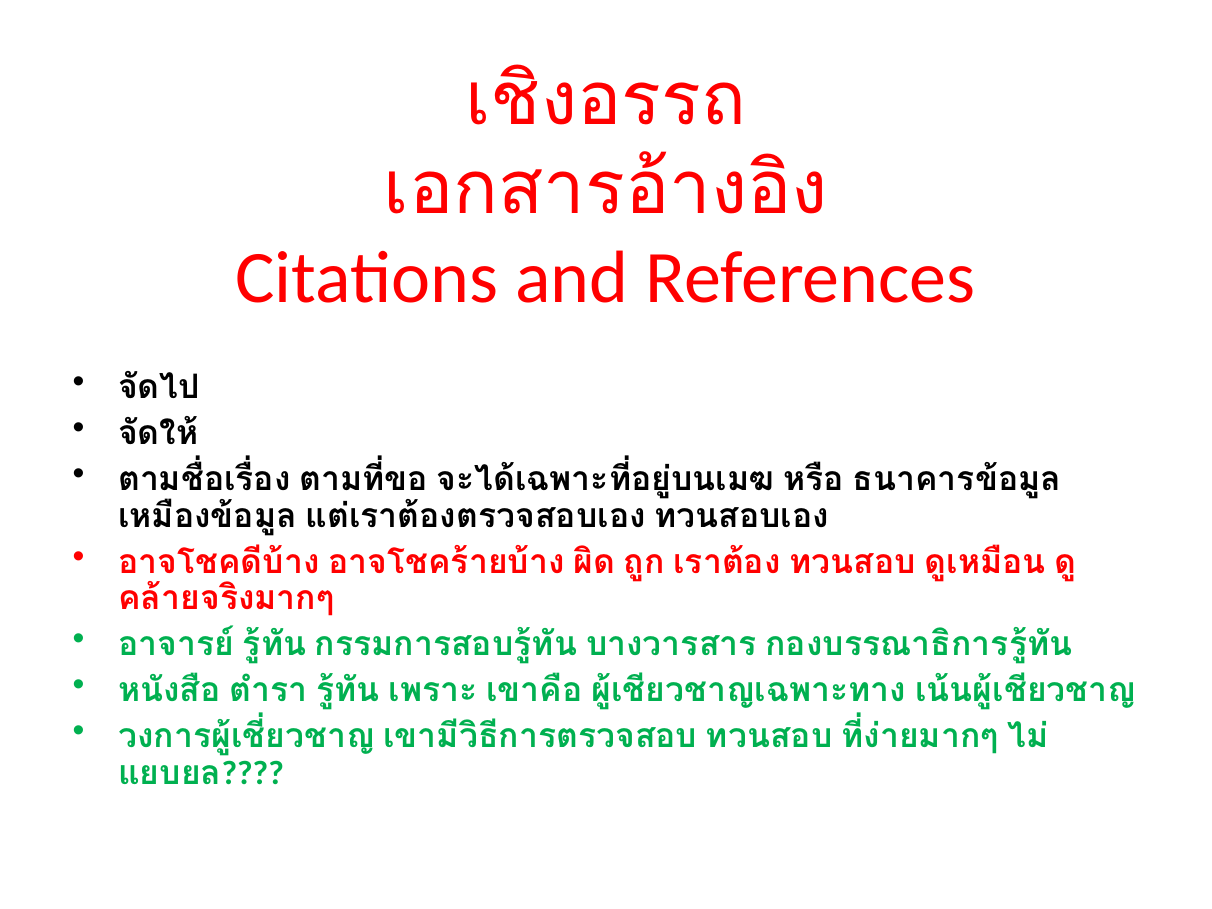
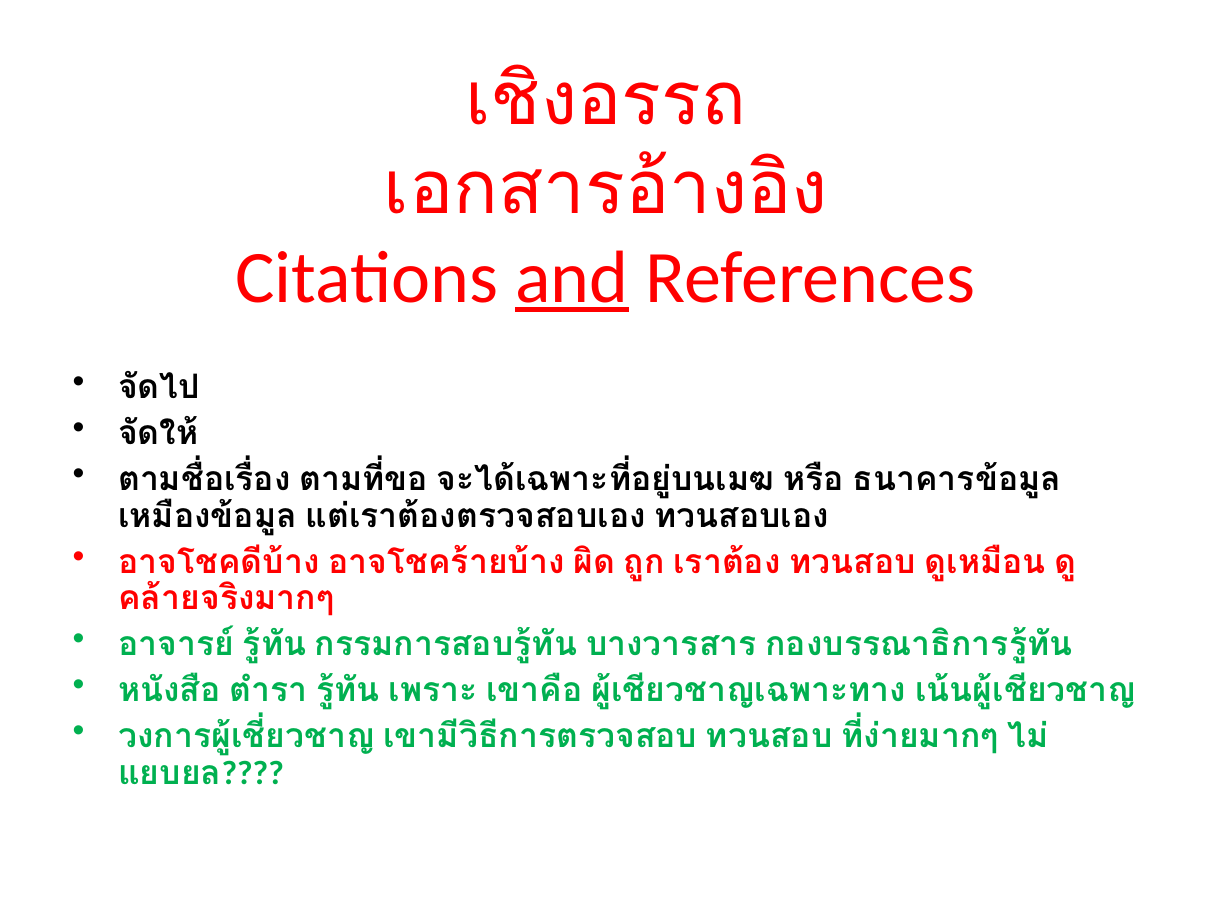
and underline: none -> present (572, 278)
